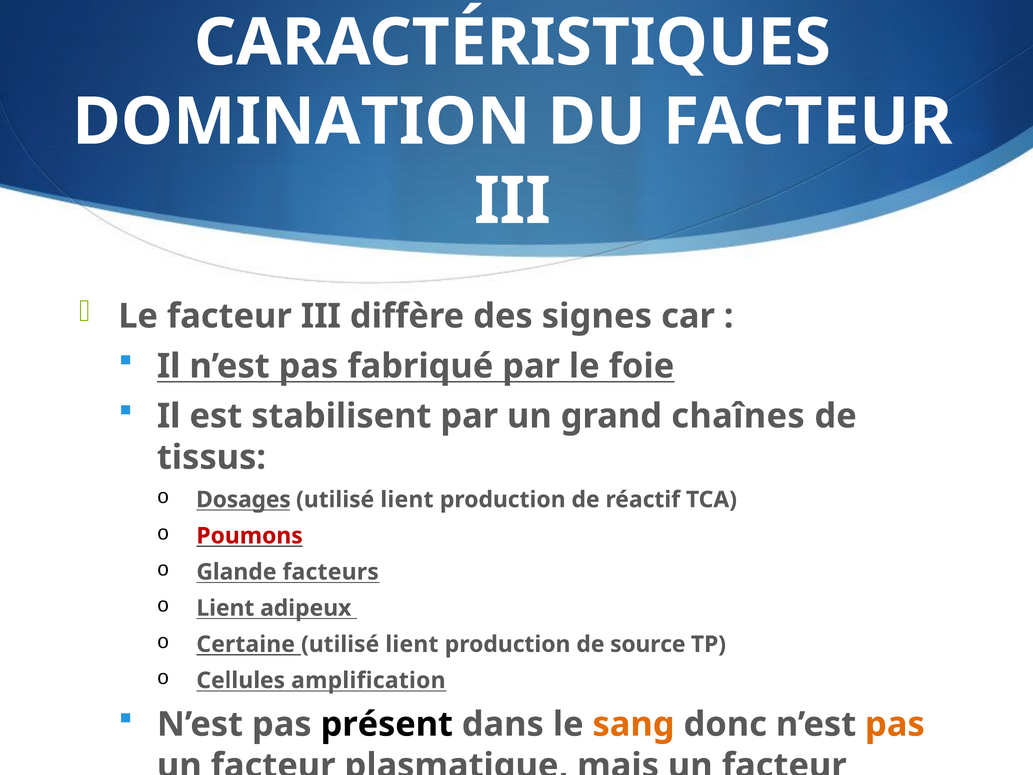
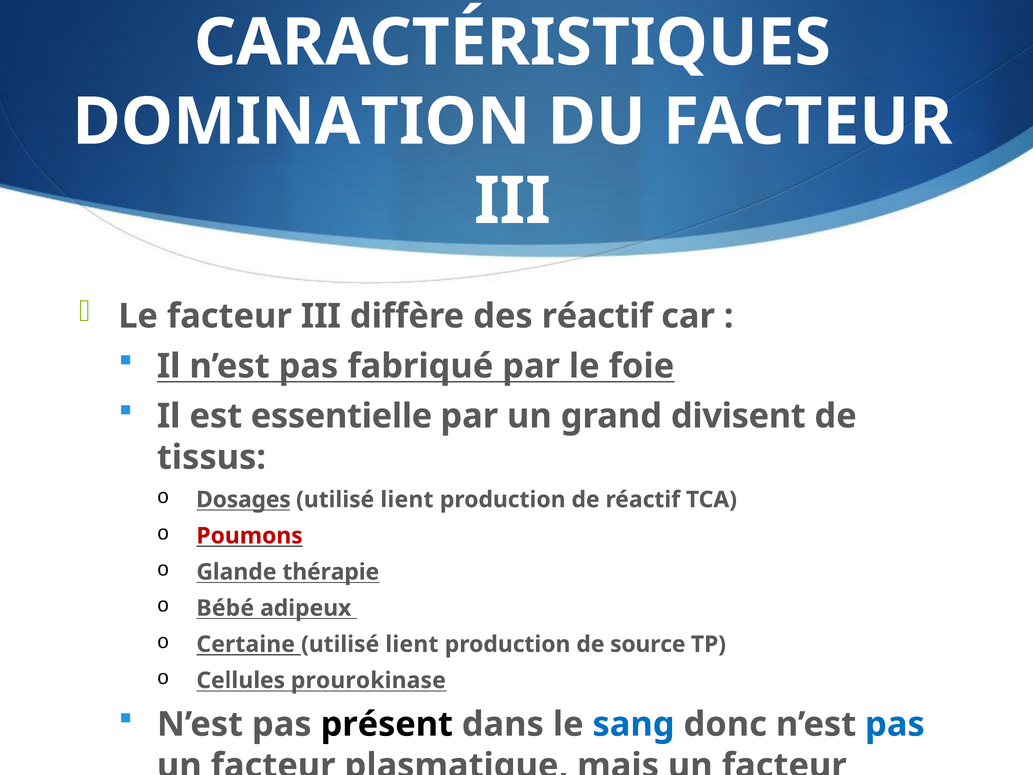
des signes: signes -> réactif (597, 316)
stabilisent: stabilisent -> essentielle (341, 416)
chaînes: chaînes -> divisent (738, 416)
facteurs: facteurs -> thérapie (331, 572)
Lient: Lient -> Bébé (225, 608)
amplification: amplification -> prourokinase (368, 680)
sang colour: orange -> blue (634, 724)
pas colour: orange -> blue (895, 724)
